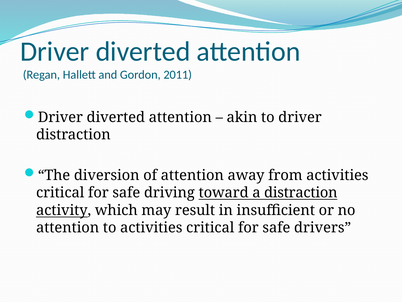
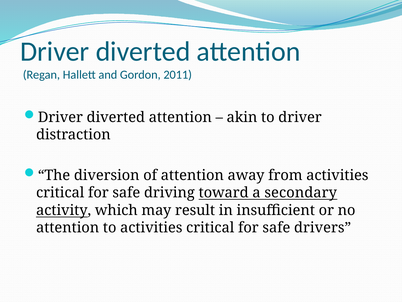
a distraction: distraction -> secondary (301, 193)
